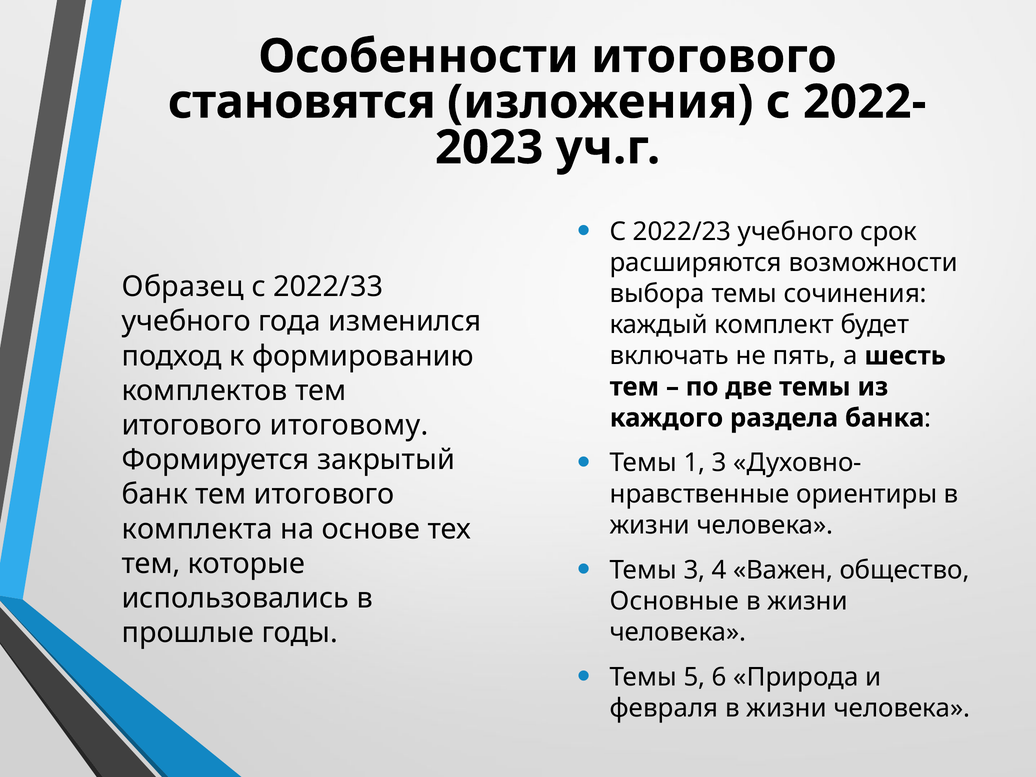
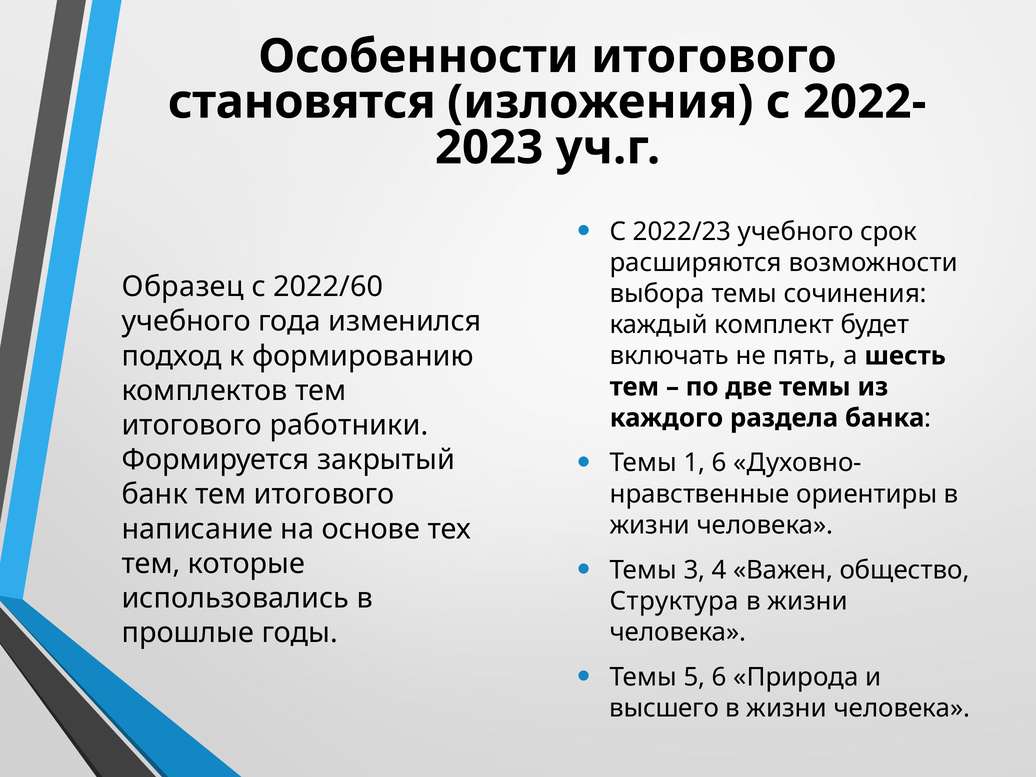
2022/33: 2022/33 -> 2022/60 (328, 287)
итоговому: итоговому -> работники (349, 425)
1 3: 3 -> 6 (719, 463)
комплекта: комплекта -> написание (197, 529)
Основные: Основные -> Структура (674, 601)
февраля: февраля -> высшего (664, 708)
